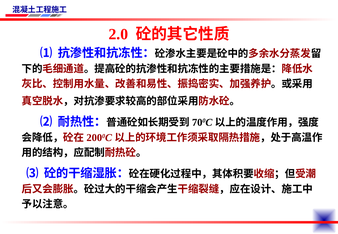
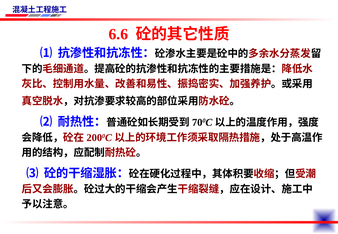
2.0: 2.0 -> 6.6 (118, 34)
